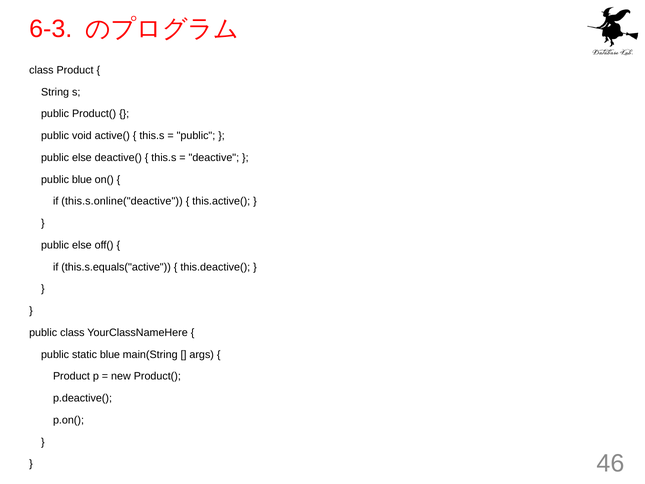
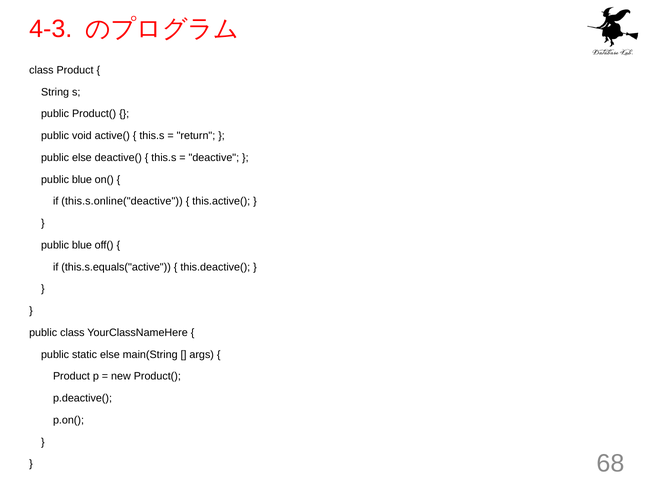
6-3: 6-3 -> 4-3 (51, 29)
public: public -> return (196, 136)
else: else -> blue (82, 245)
static blue: blue -> else (110, 354)
46: 46 -> 68 (610, 463)
